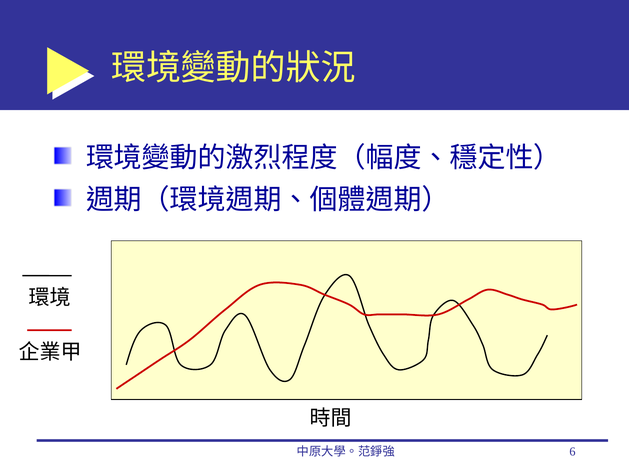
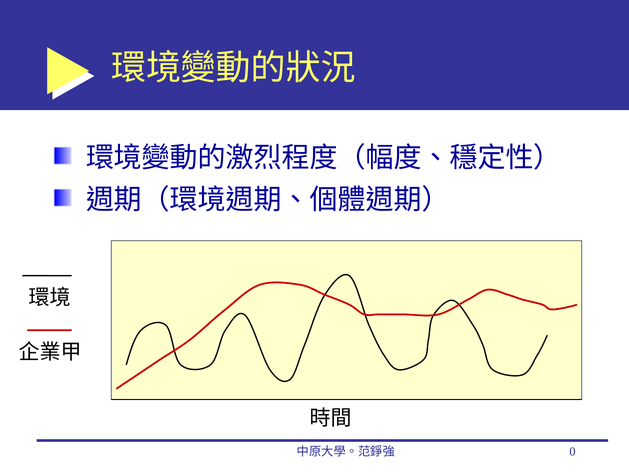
6: 6 -> 0 (573, 452)
